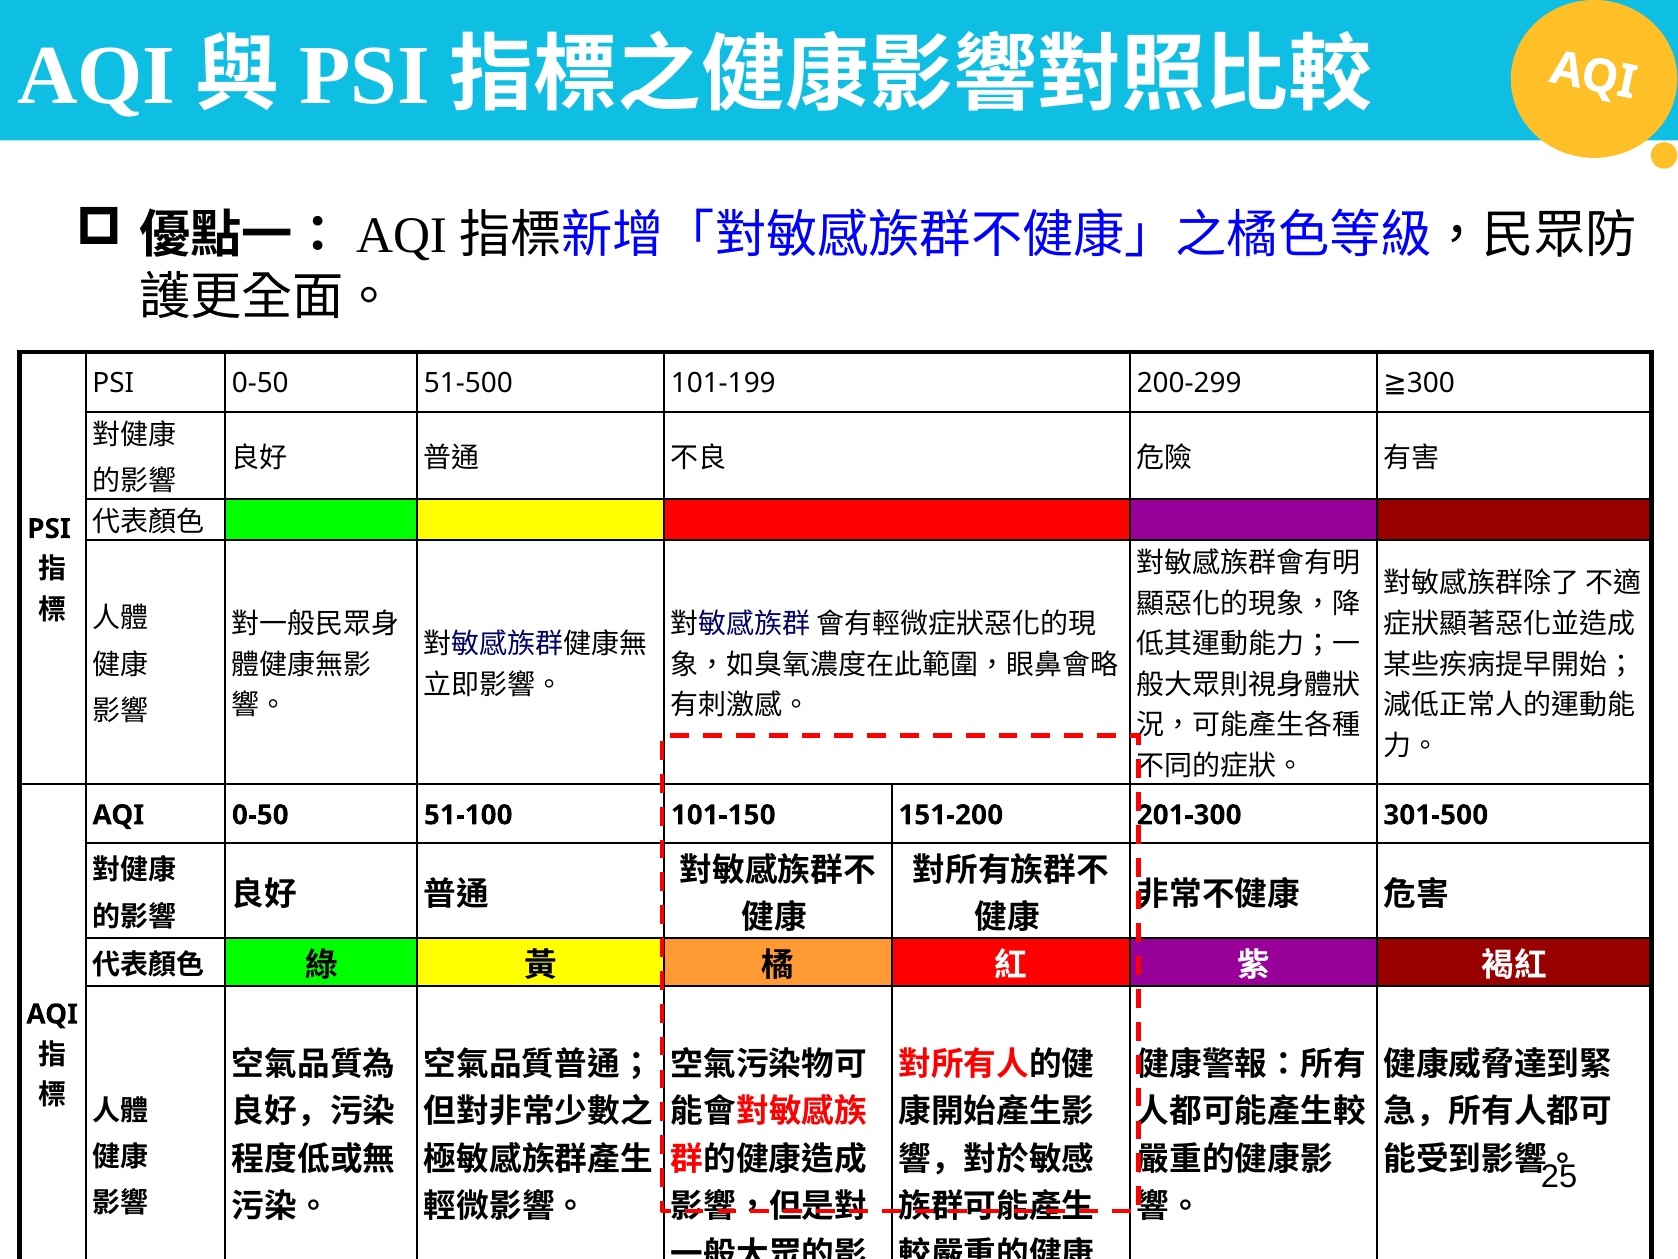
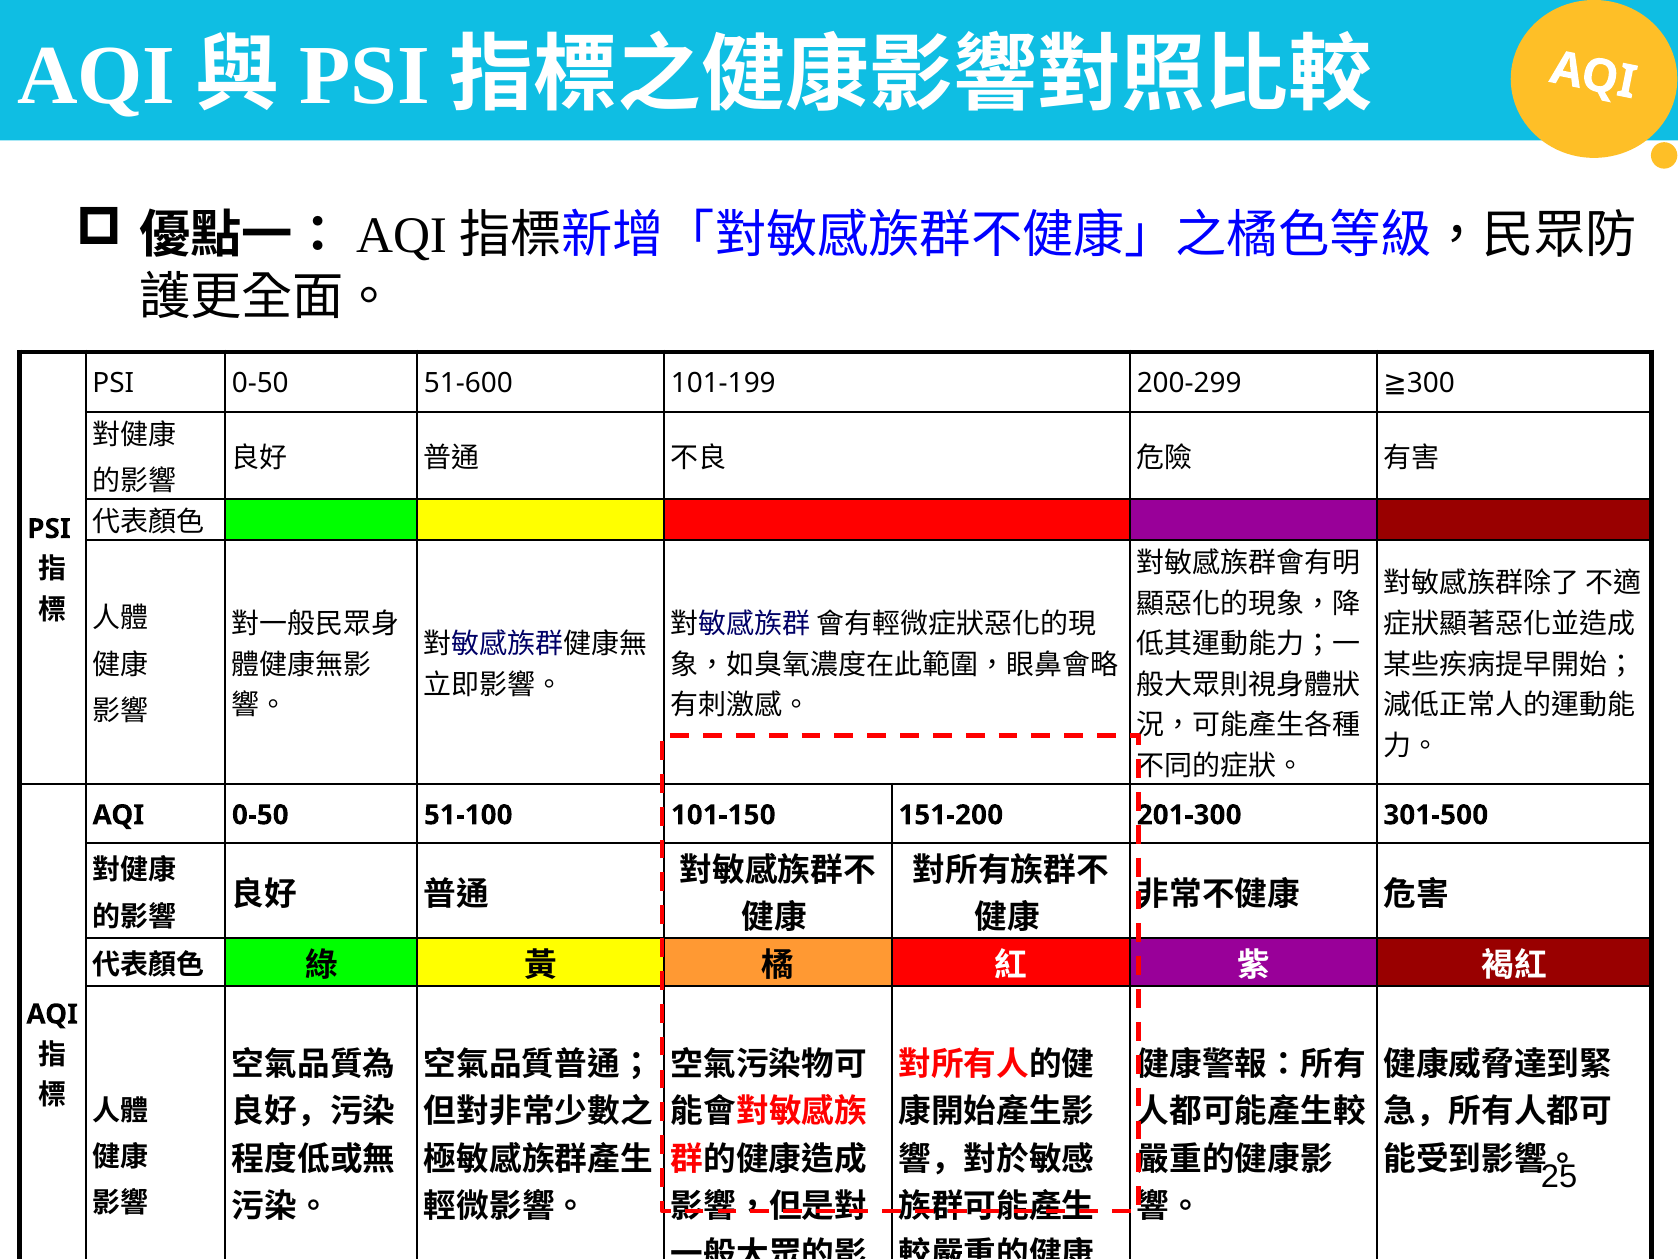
51-500: 51-500 -> 51-600 (468, 383)
